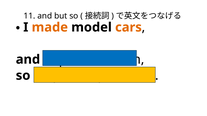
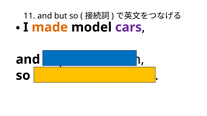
cars colour: orange -> purple (128, 27)
